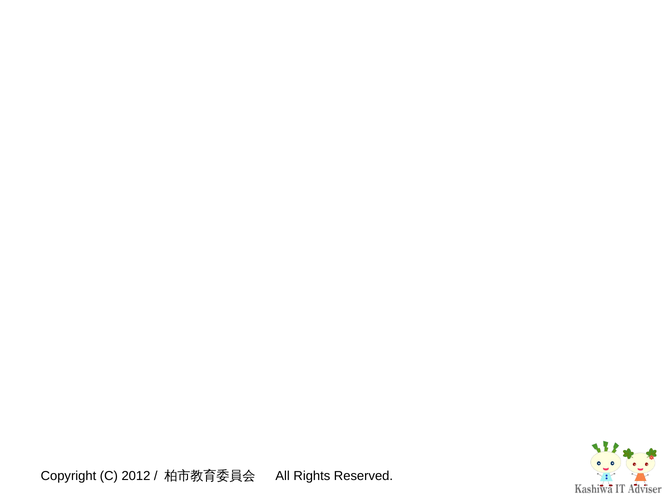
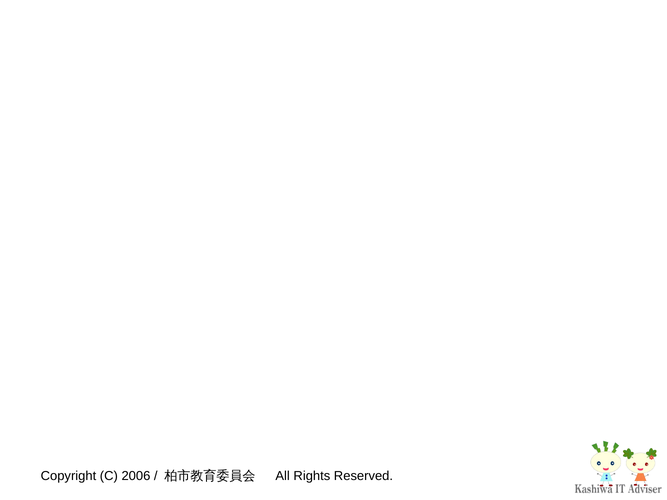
2012: 2012 -> 2006 (136, 476)
